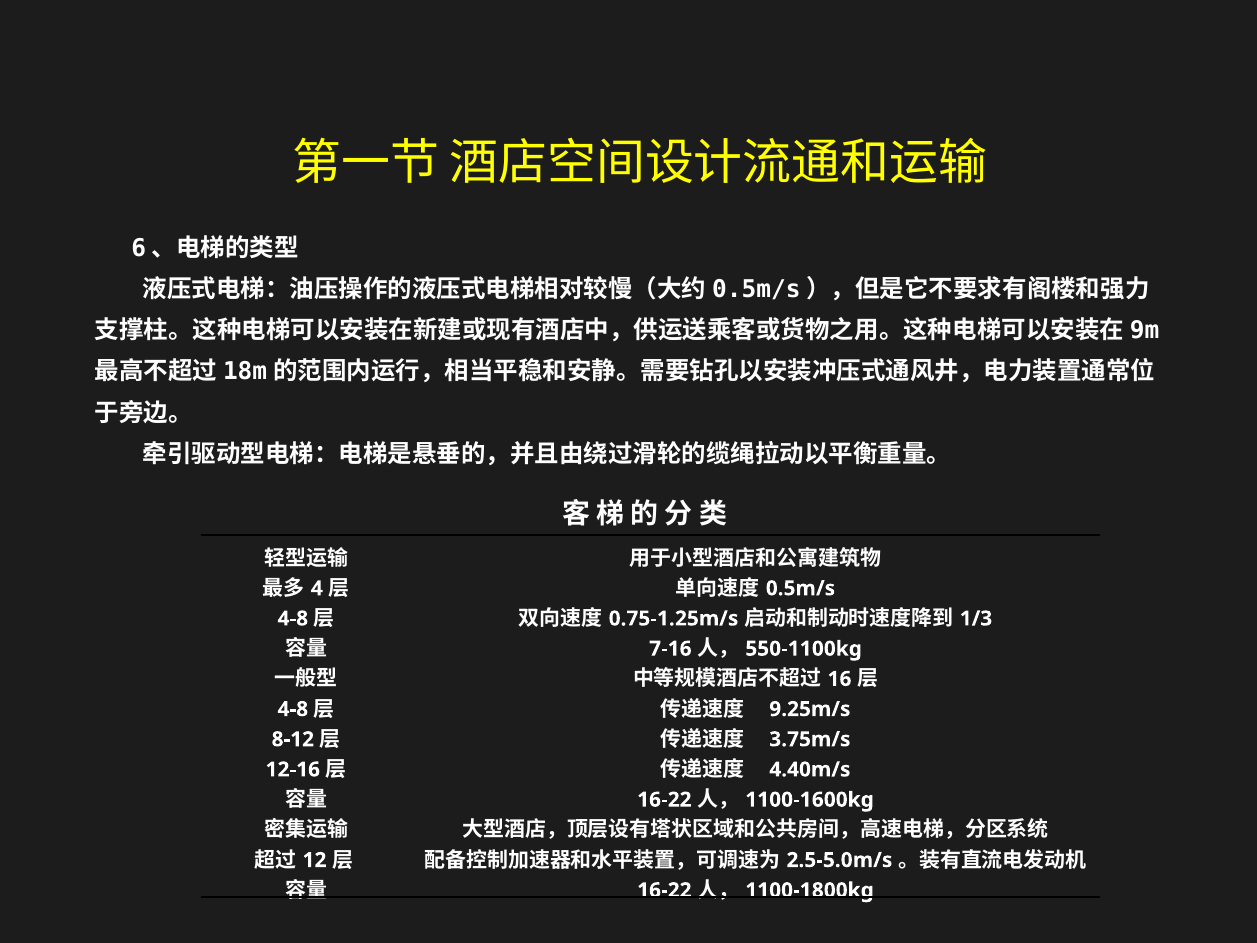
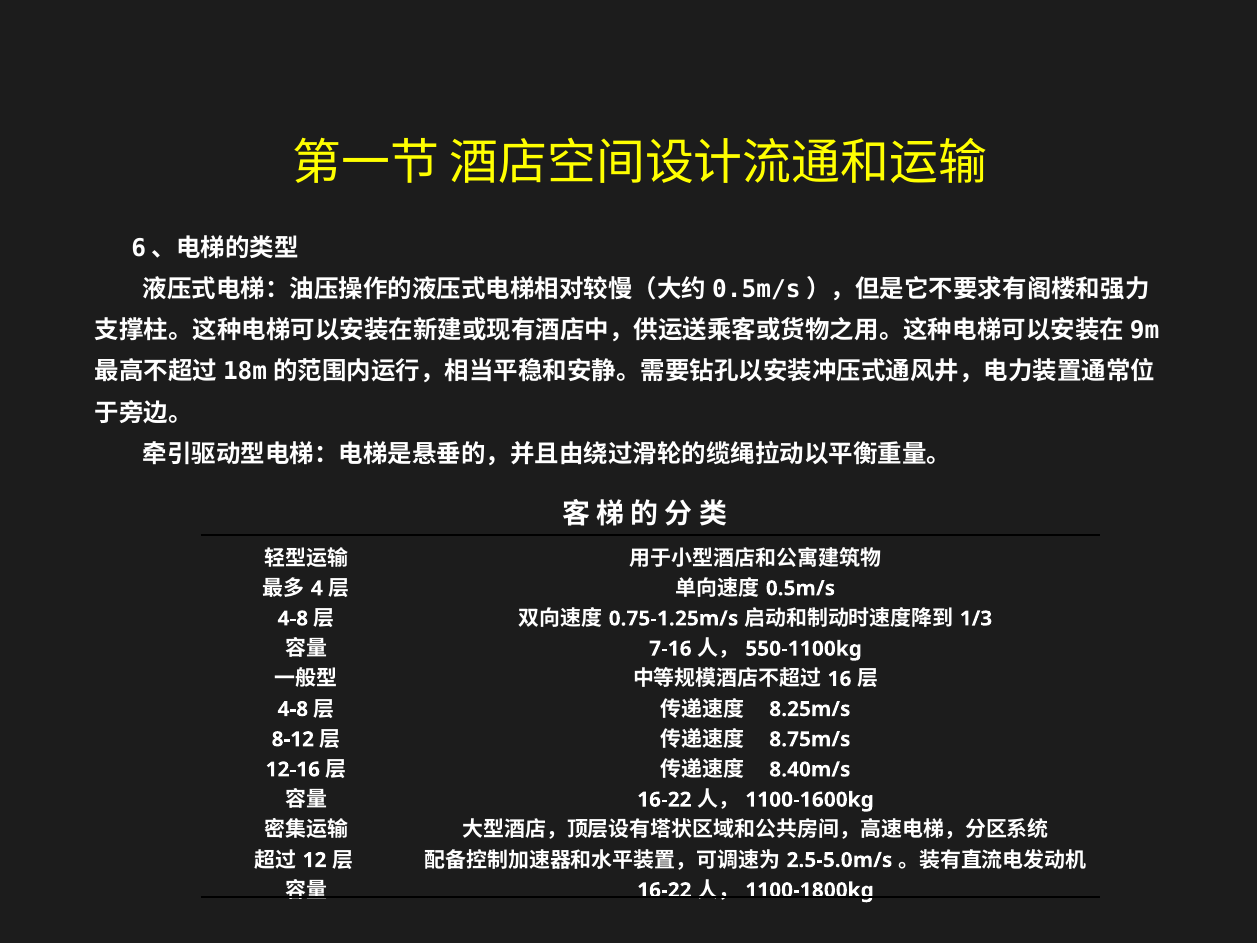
9.25m/s: 9.25m/s -> 8.25m/s (810, 709)
3.75m/s: 3.75m/s -> 8.75m/s (810, 739)
4.40m/s: 4.40m/s -> 8.40m/s (810, 769)
